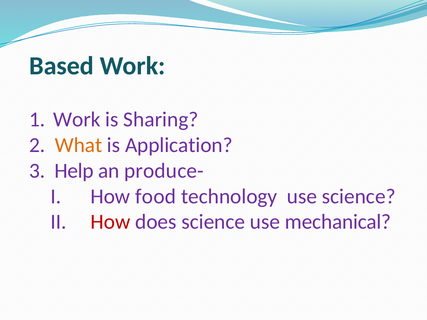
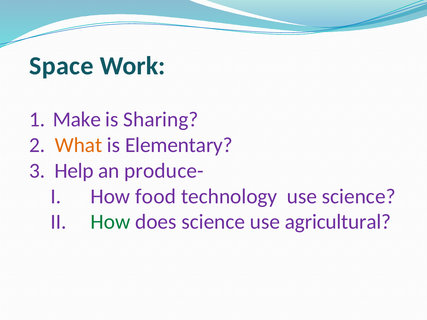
Based: Based -> Space (61, 66)
Work: Work -> Make (77, 120)
Application: Application -> Elementary (179, 145)
How colour: red -> green (111, 222)
mechanical: mechanical -> agricultural (338, 222)
